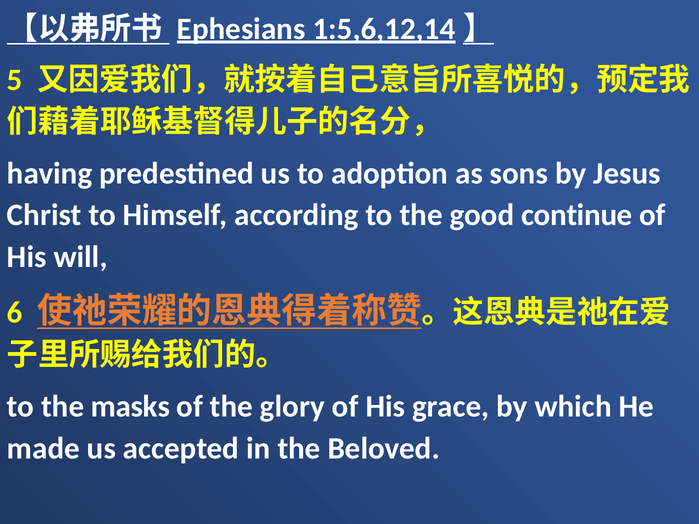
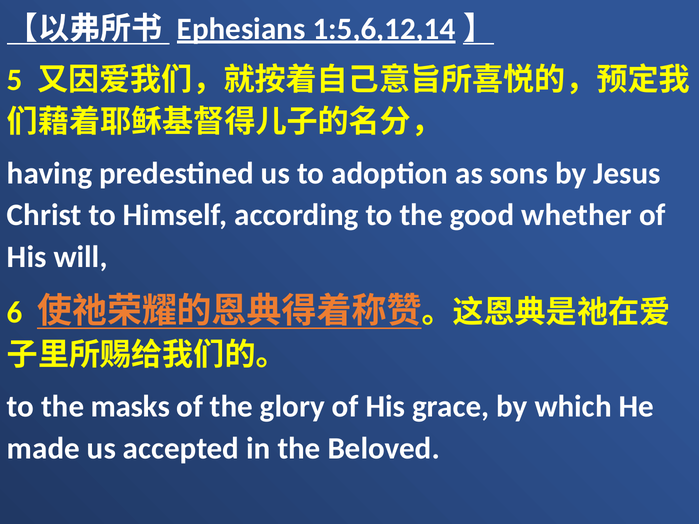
continue: continue -> whether (577, 215)
